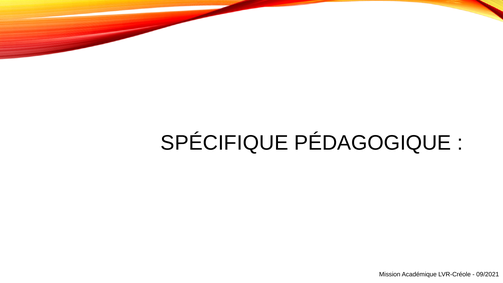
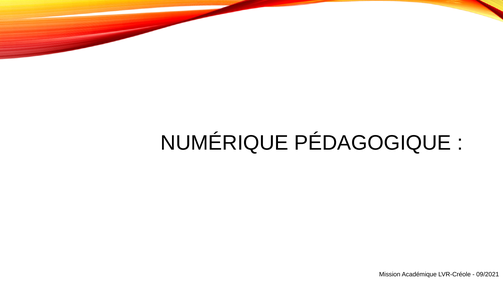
SPÉCIFIQUE: SPÉCIFIQUE -> NUMÉRIQUE (225, 143)
